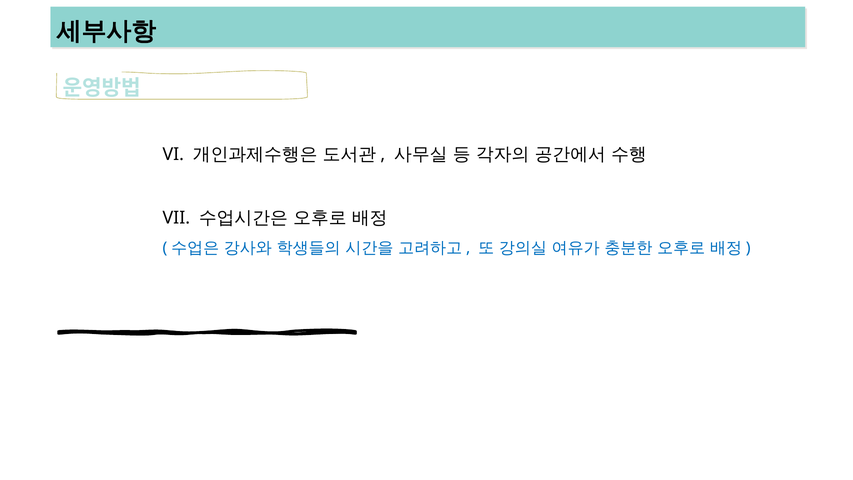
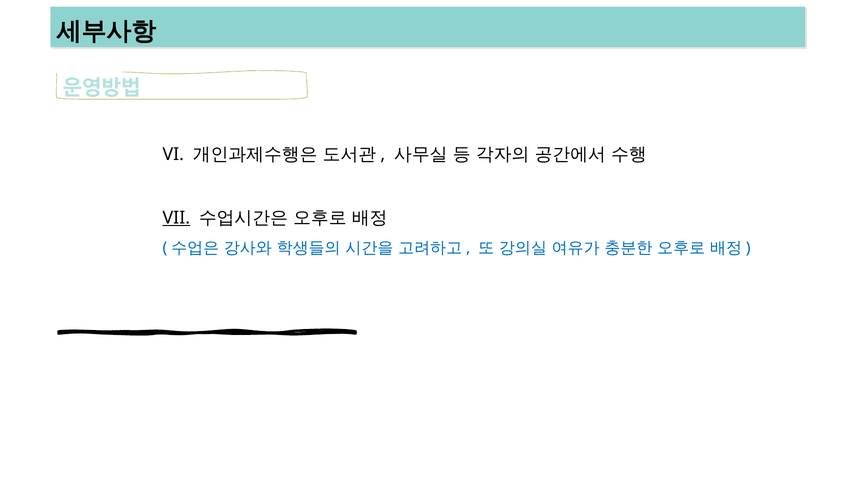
VII underline: none -> present (176, 218)
